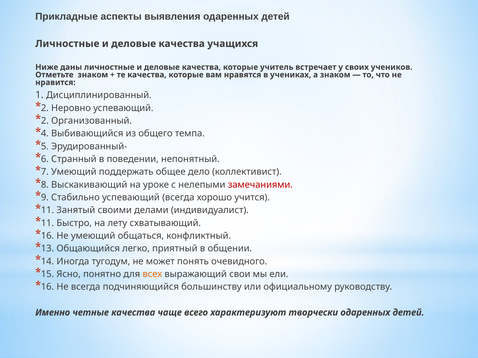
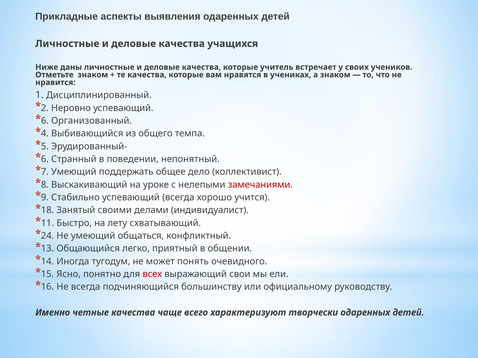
2: 2 -> 6 (45, 121)
11: 11 -> 18 (47, 211)
16: 16 -> 24 (47, 236)
всех colour: orange -> red (152, 275)
